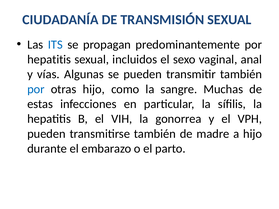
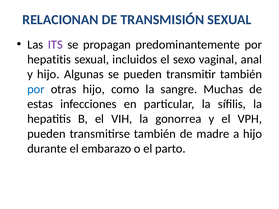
CIUDADANÍA: CIUDADANÍA -> RELACIONAN (60, 20)
ITS colour: blue -> purple (55, 45)
y vías: vías -> hijo (48, 74)
